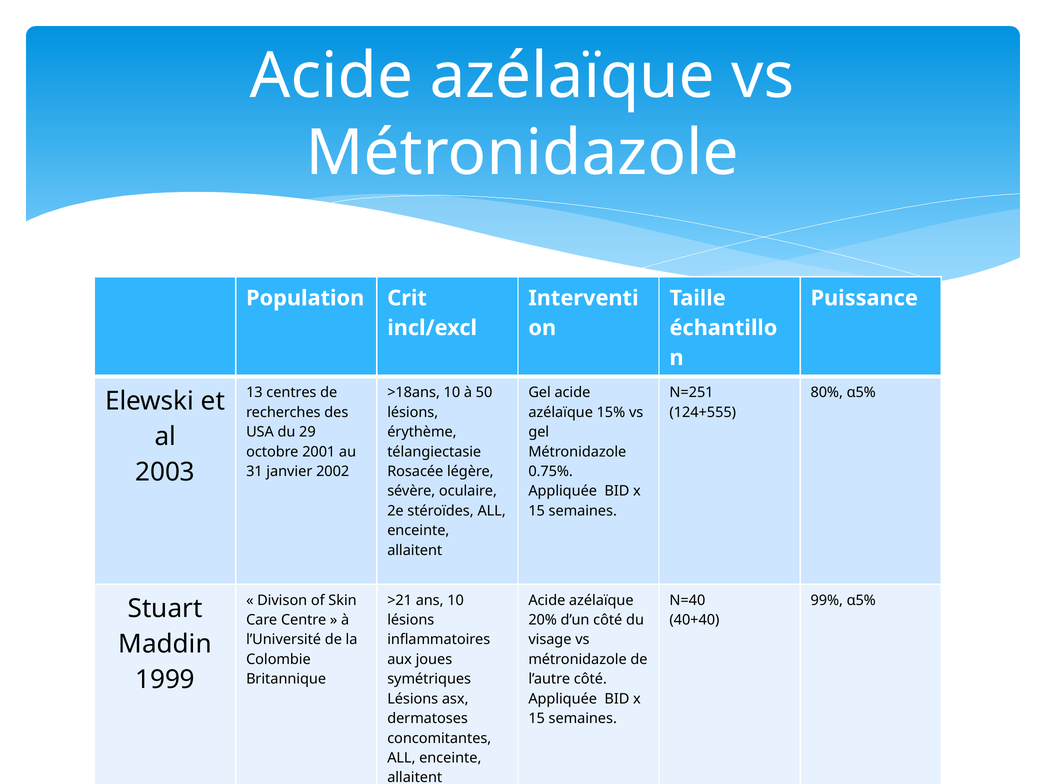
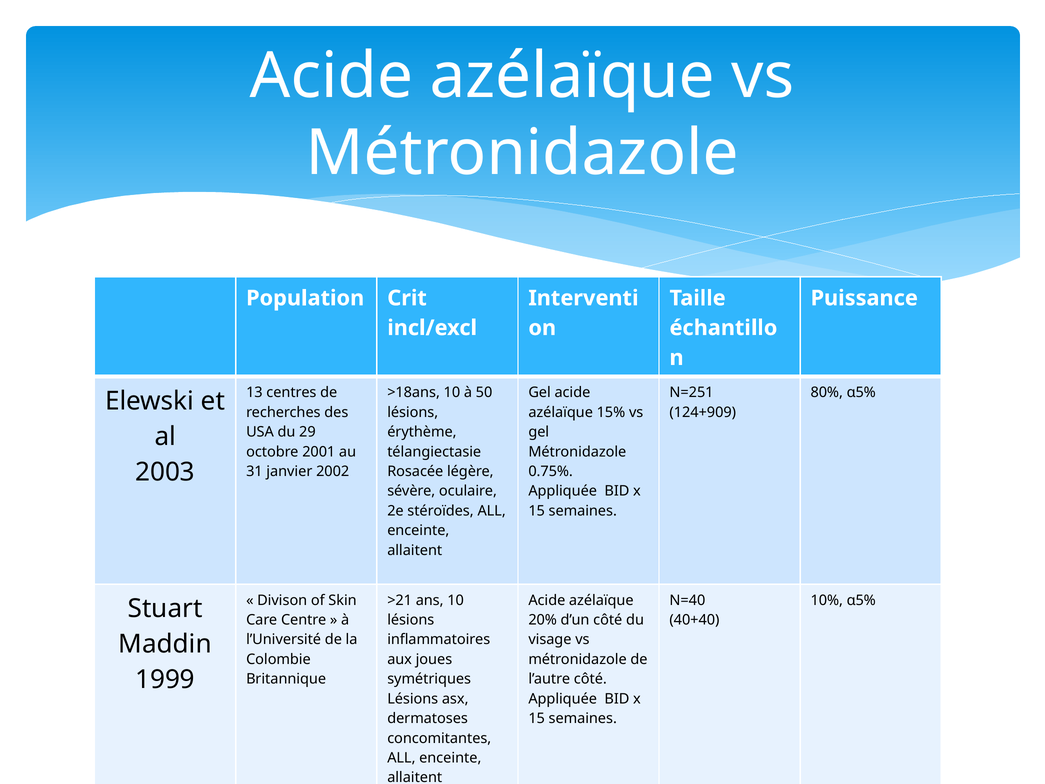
124+555: 124+555 -> 124+909 (703, 412)
99%: 99% -> 10% (827, 600)
